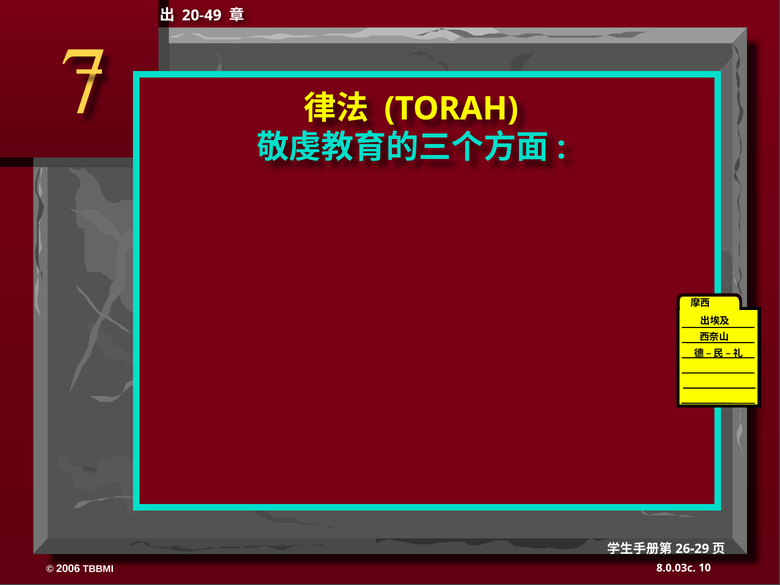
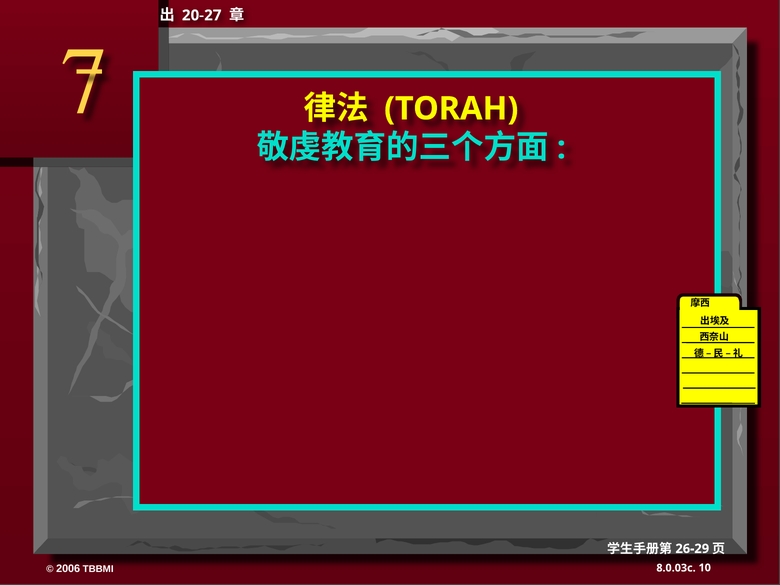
20-49: 20-49 -> 20-27 (202, 15)
